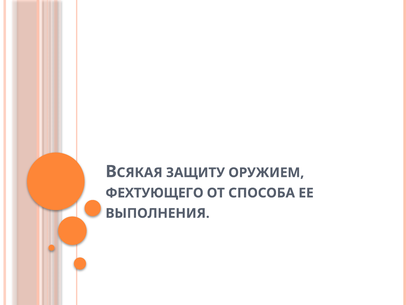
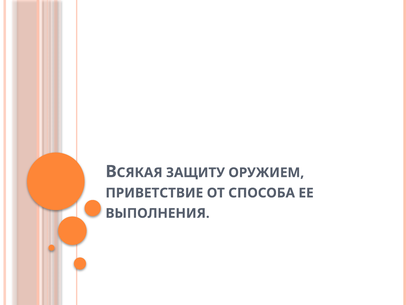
ФЕХТУЮЩЕГО: ФЕХТУЮЩЕГО -> ПРИВЕТСТВИЕ (154, 193)
